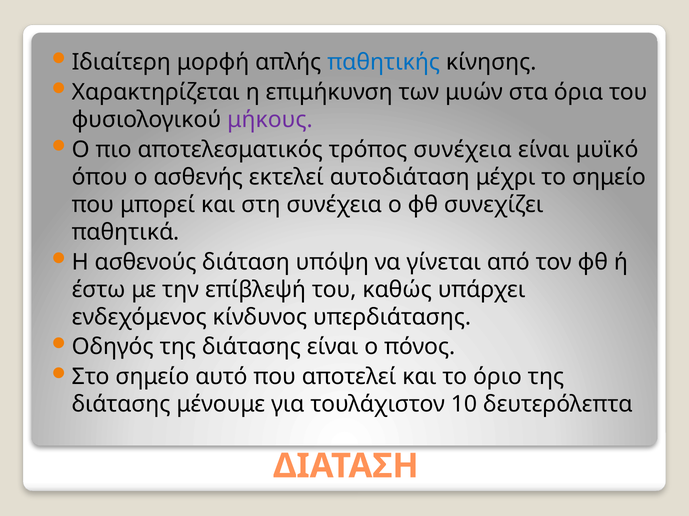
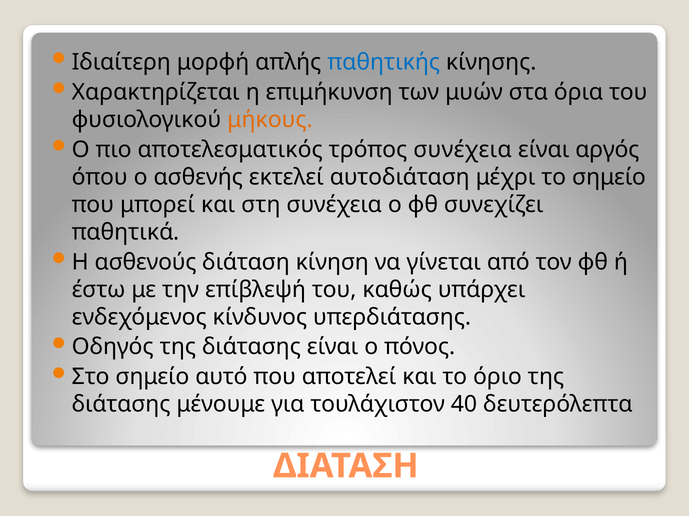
μήκους colour: purple -> orange (270, 120)
μυϊκό: μυϊκό -> αργός (607, 150)
υπόψη: υπόψη -> κίνηση (332, 262)
10: 10 -> 40 (464, 405)
